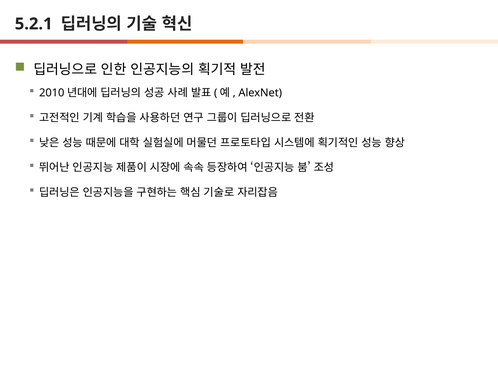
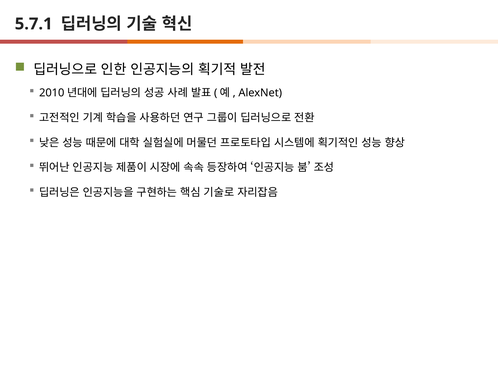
5.2.1: 5.2.1 -> 5.7.1 (34, 24)
